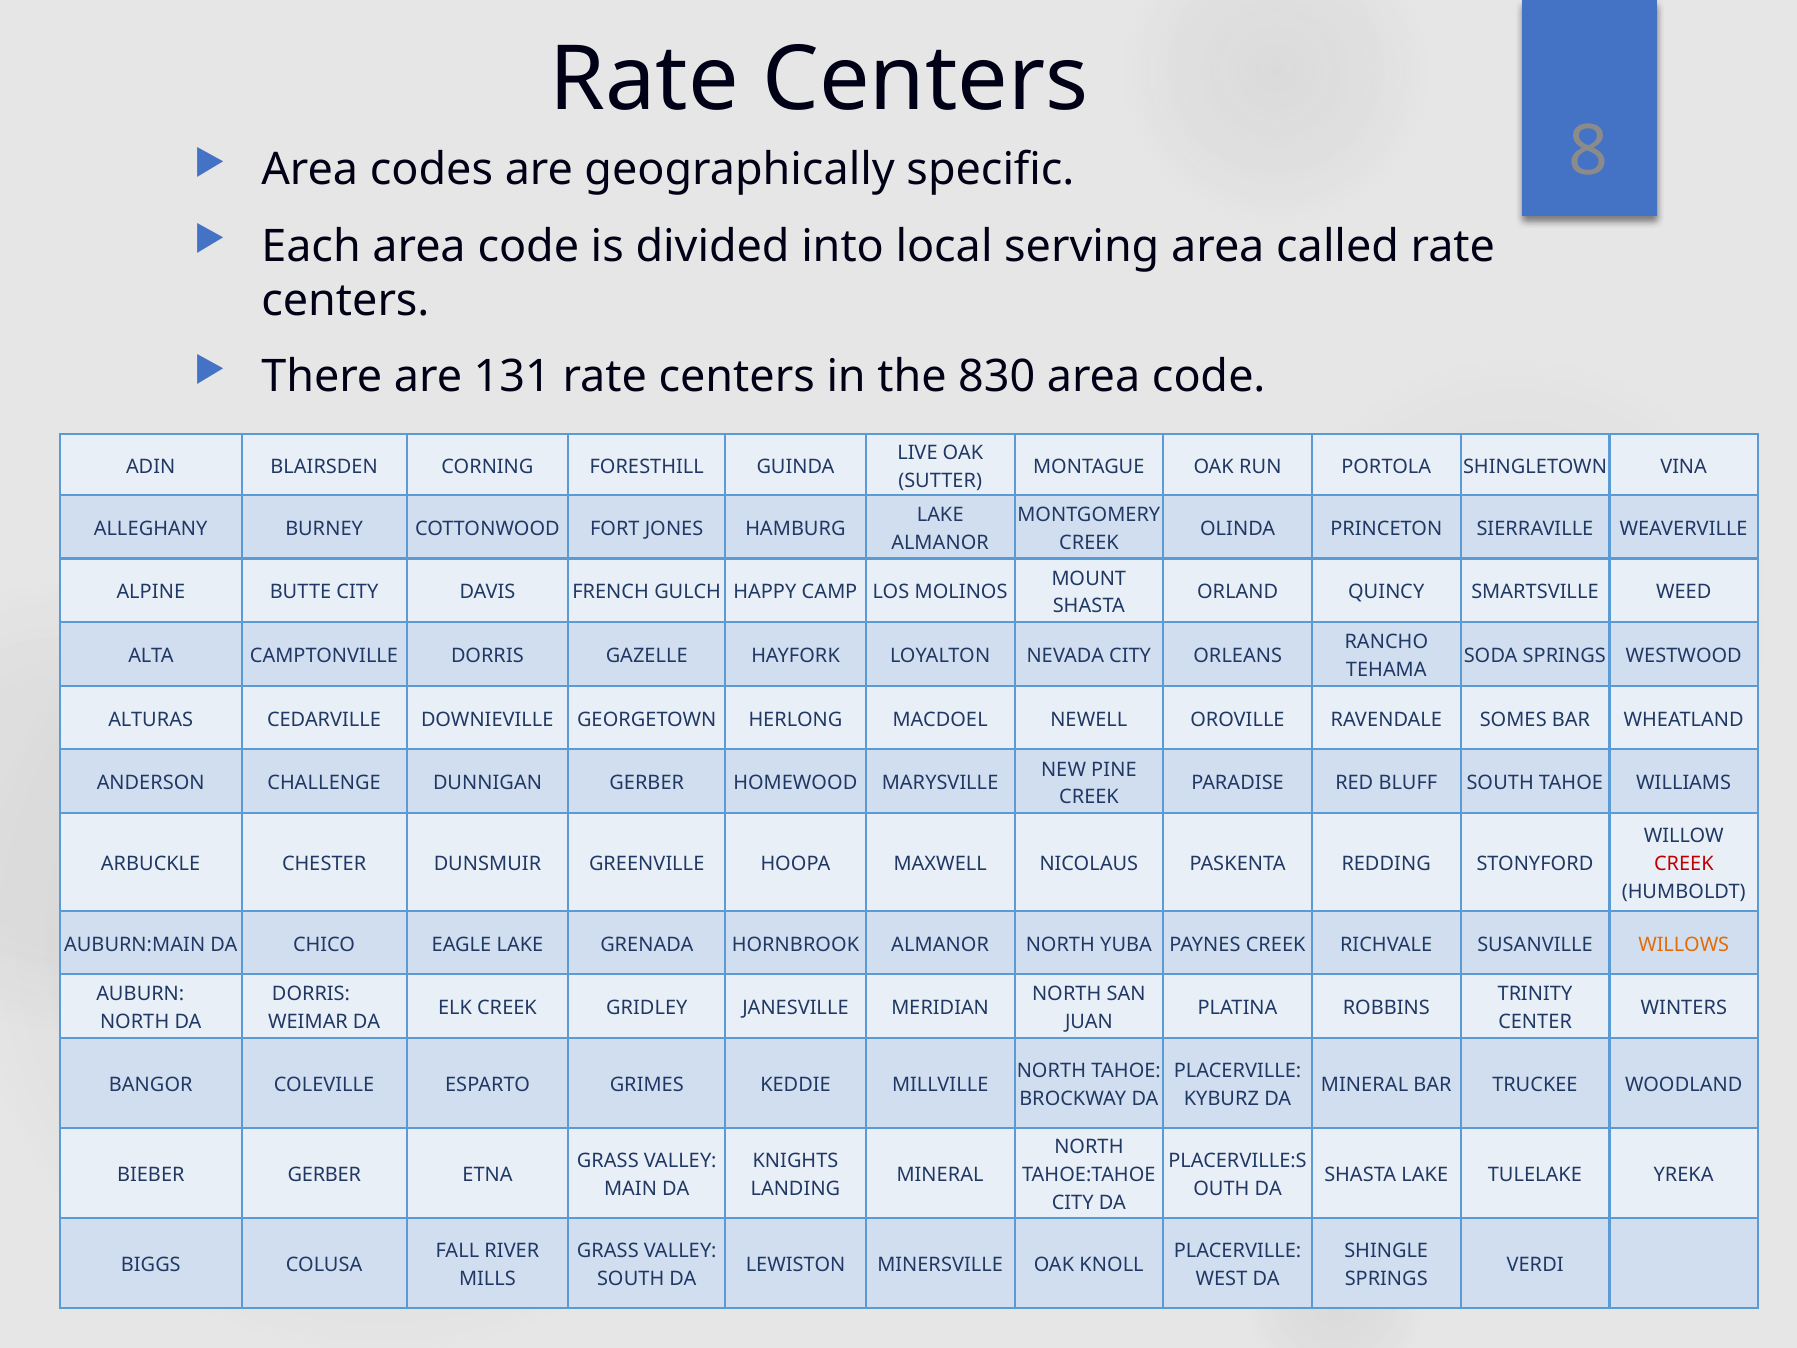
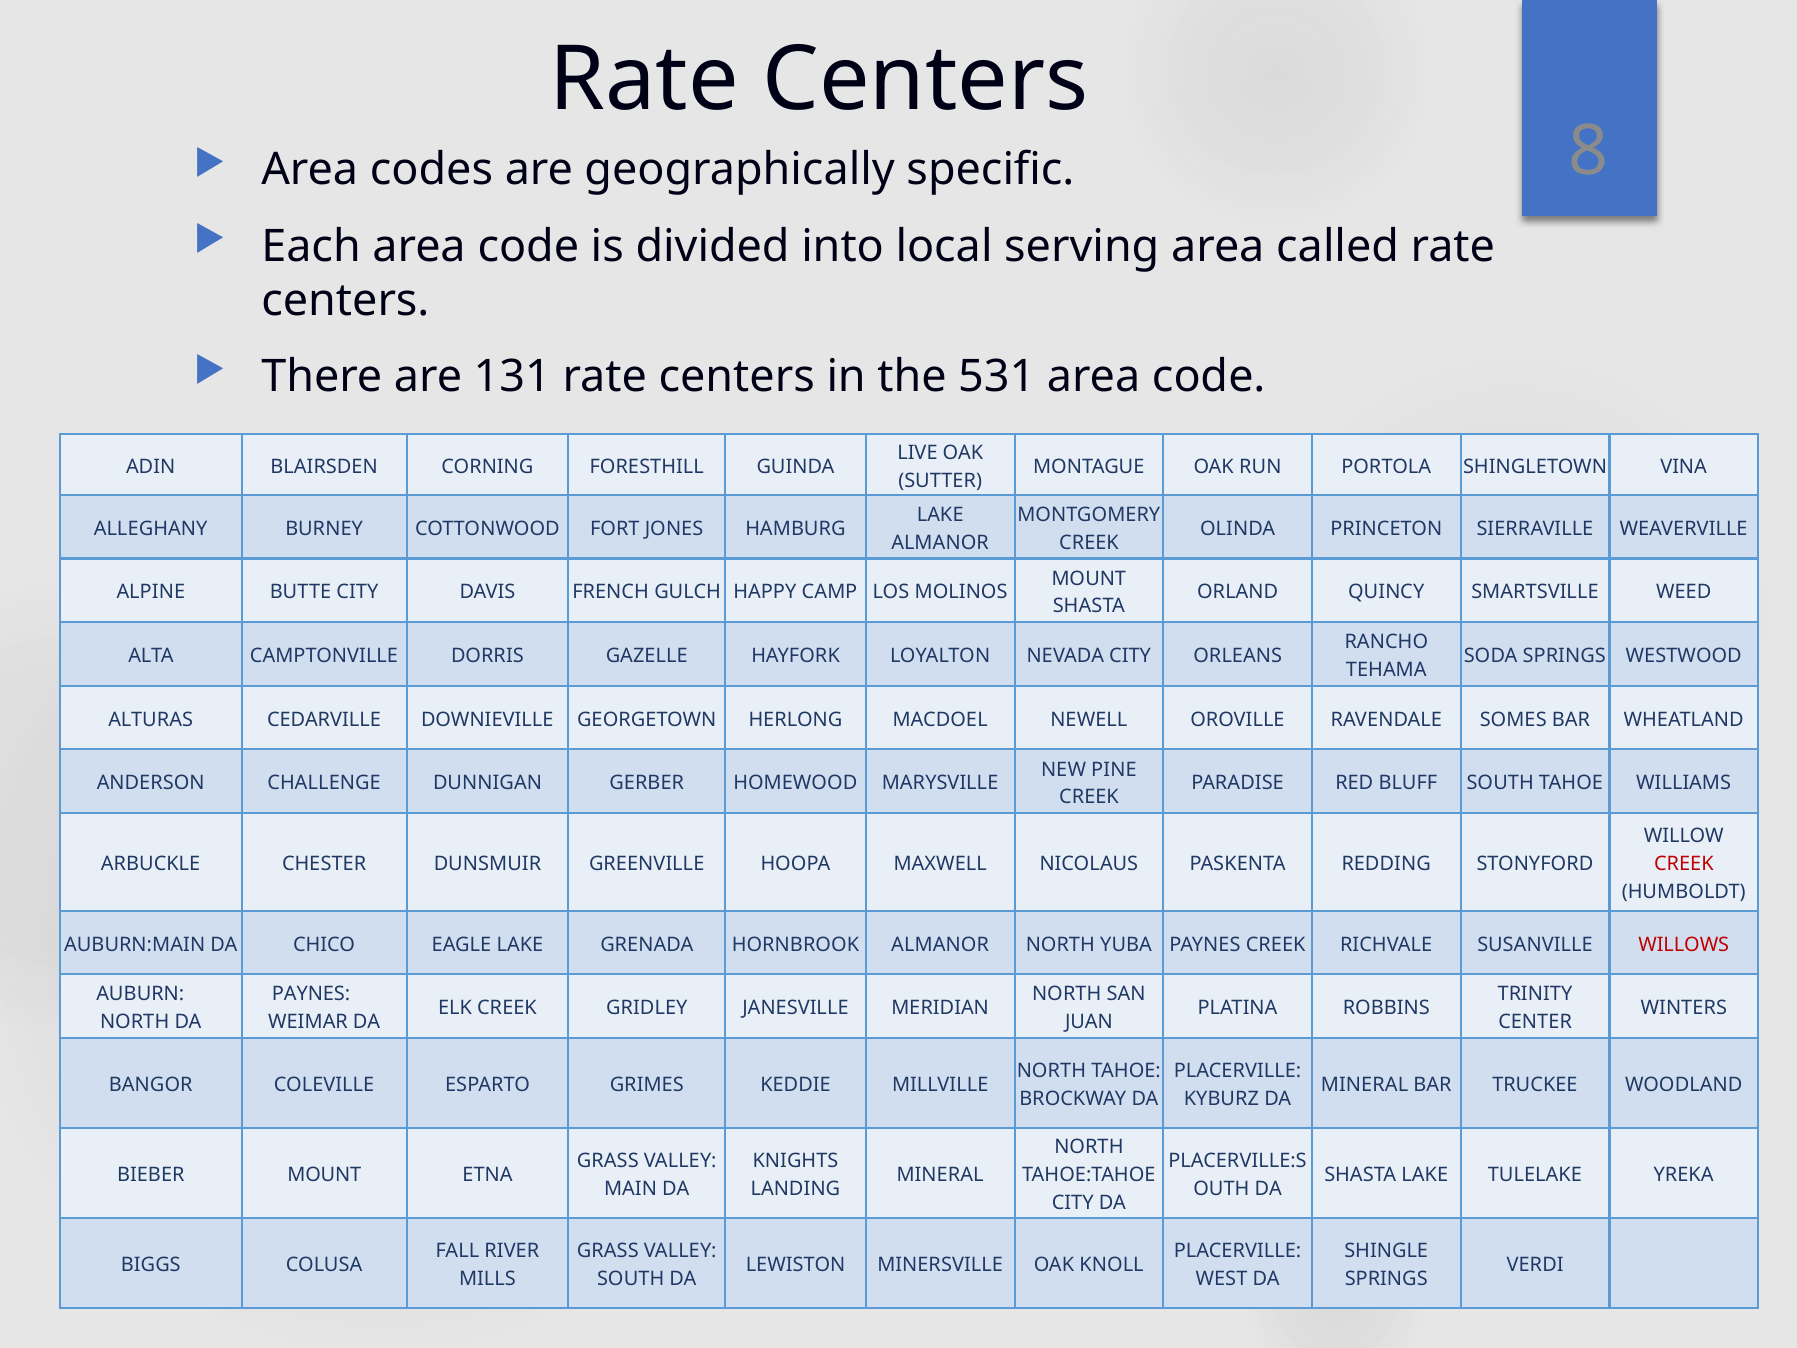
830: 830 -> 531 (997, 377)
WILLOWS colour: orange -> red (1684, 944)
DORRIS: DORRIS -> PAYNES (311, 994)
BIEBER GERBER: GERBER -> MOUNT (324, 1175)
